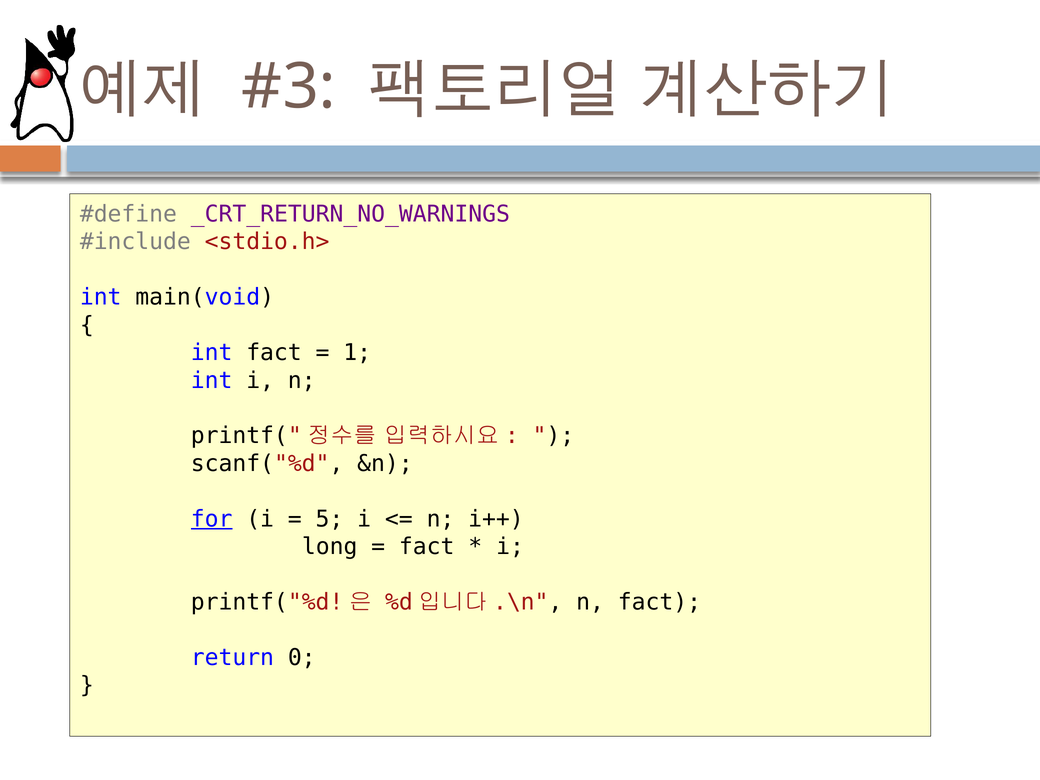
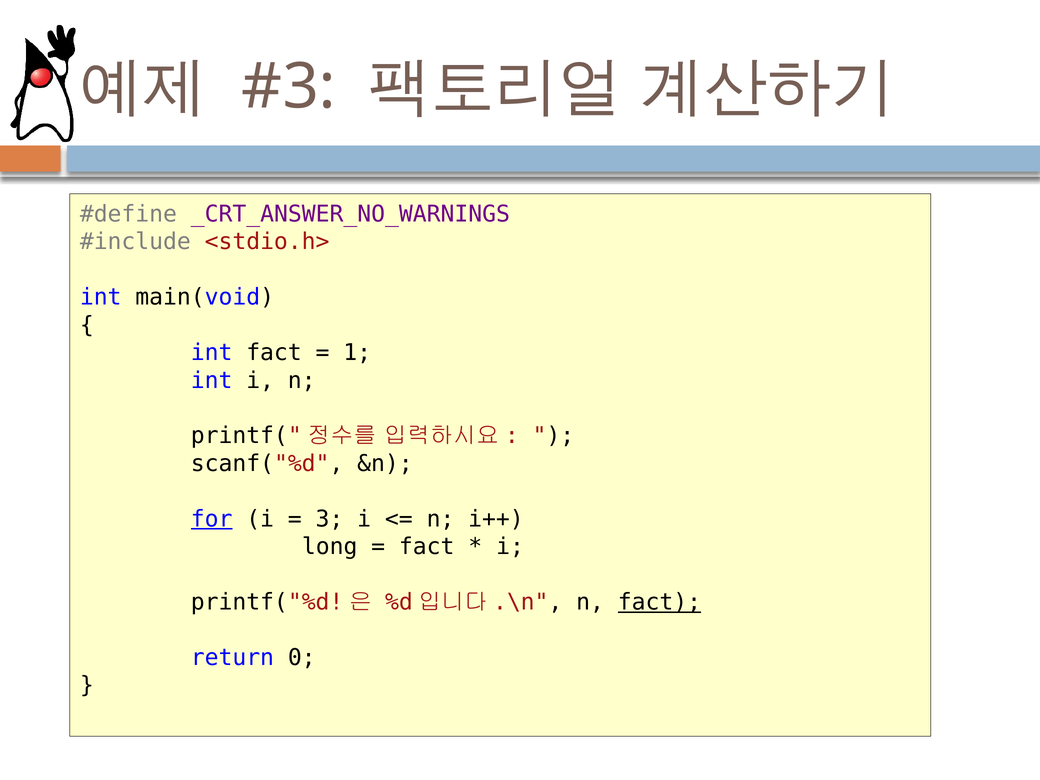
_CRT_RETURN_NO_WARNINGS: _CRT_RETURN_NO_WARNINGS -> _CRT_ANSWER_NO_WARNINGS (350, 214)
5: 5 -> 3 (329, 519)
fact underline: none -> present (659, 602)
